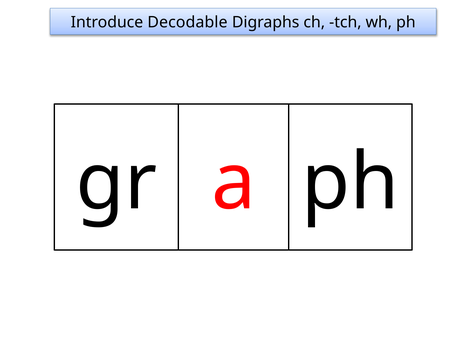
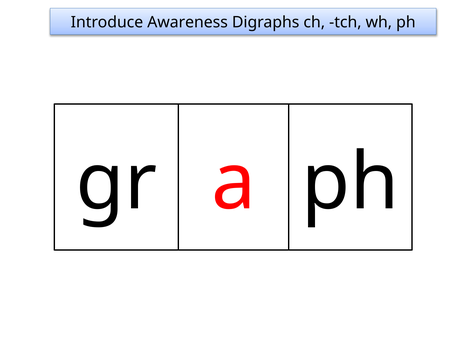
Decodable: Decodable -> Awareness (188, 22)
